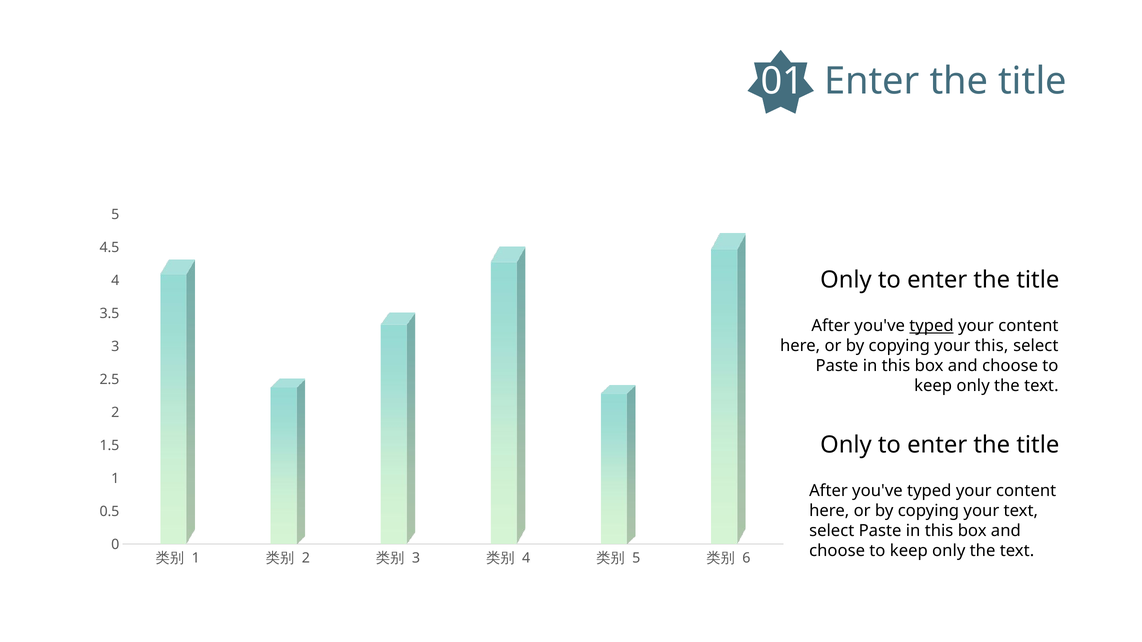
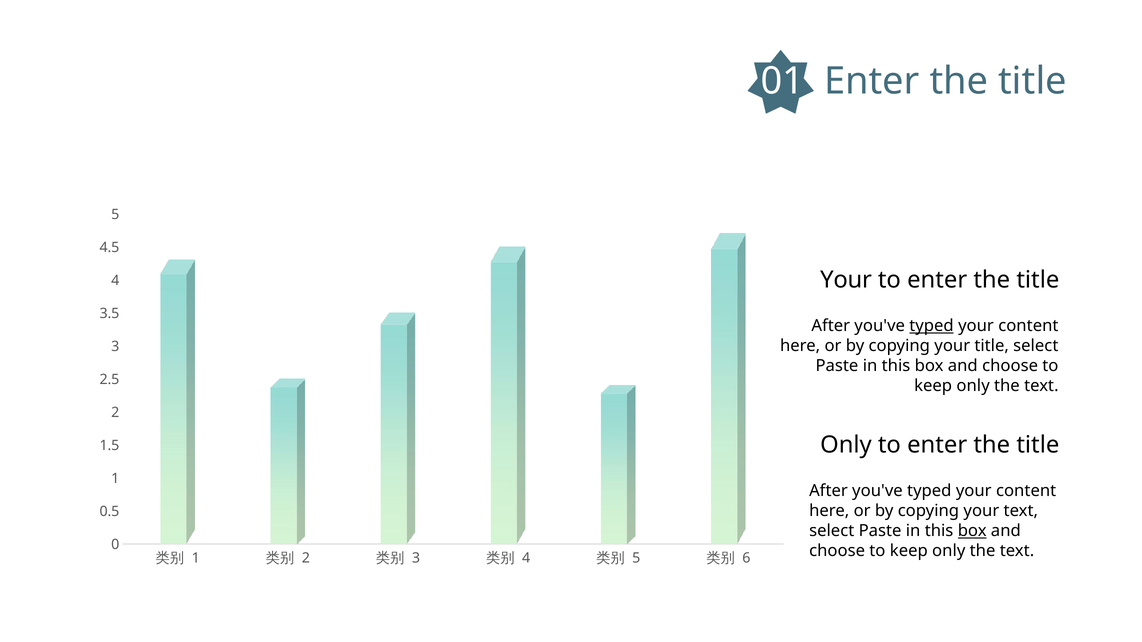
Only: Only -> Your (846, 280)
your this: this -> title (992, 346)
box underline: none -> present (972, 531)
